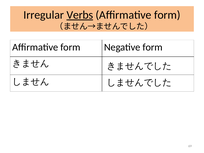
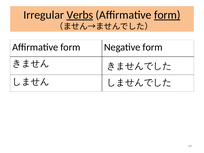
form underline: none -> present (167, 15)
